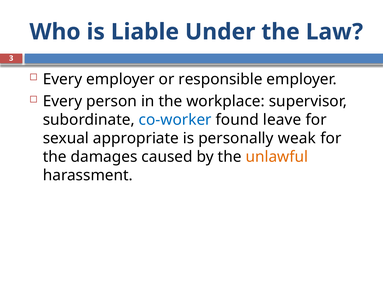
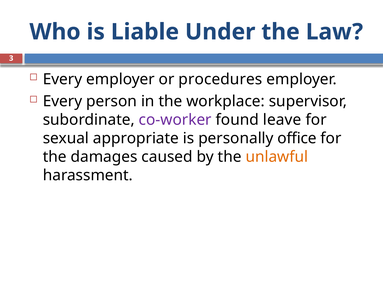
responsible: responsible -> procedures (220, 79)
co-worker colour: blue -> purple (175, 120)
weak: weak -> office (297, 139)
